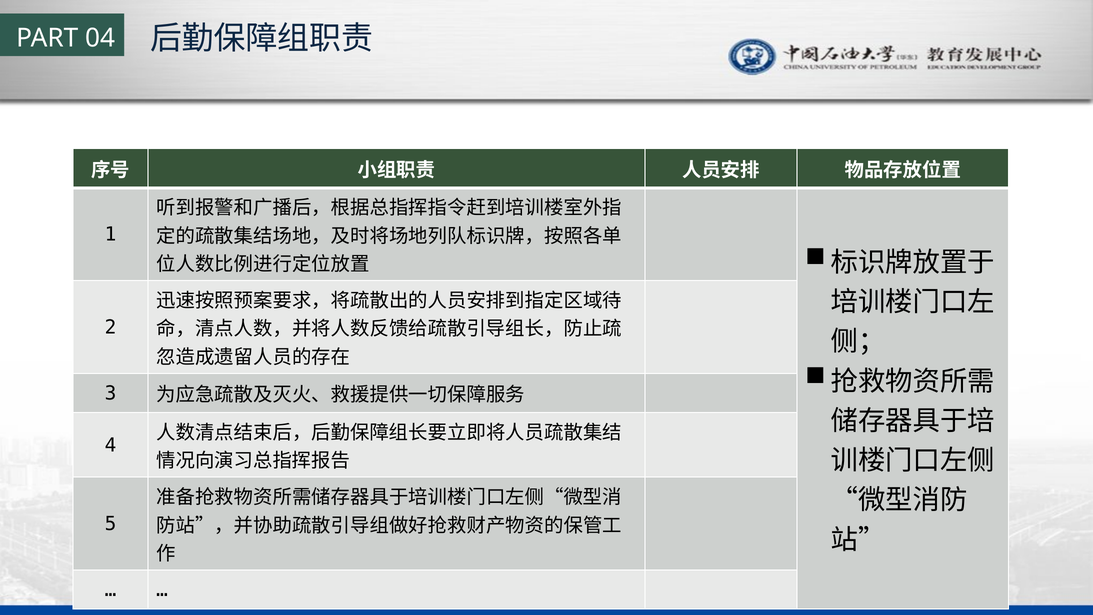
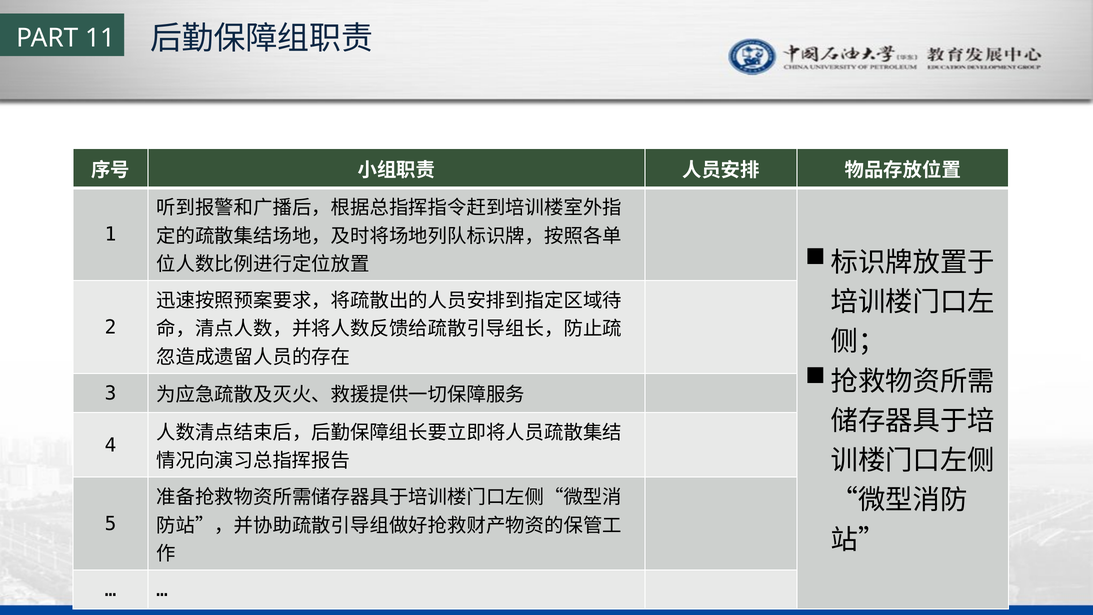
04: 04 -> 11 (100, 38)
